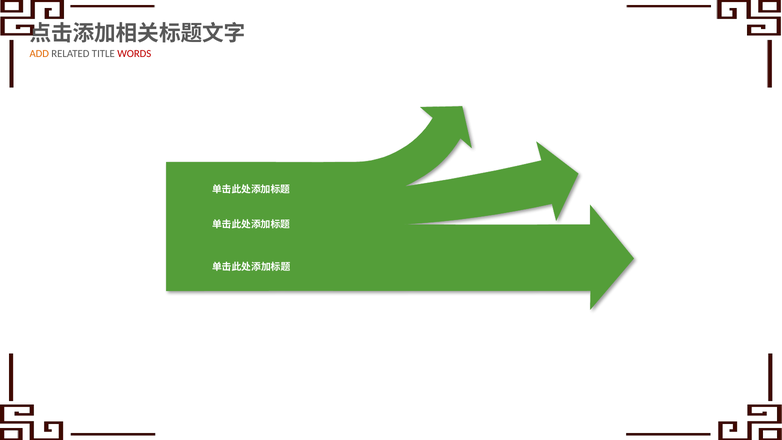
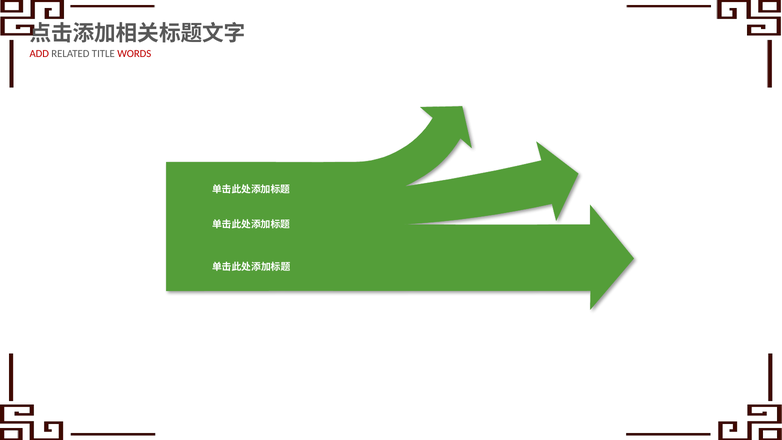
ADD colour: orange -> red (39, 54)
